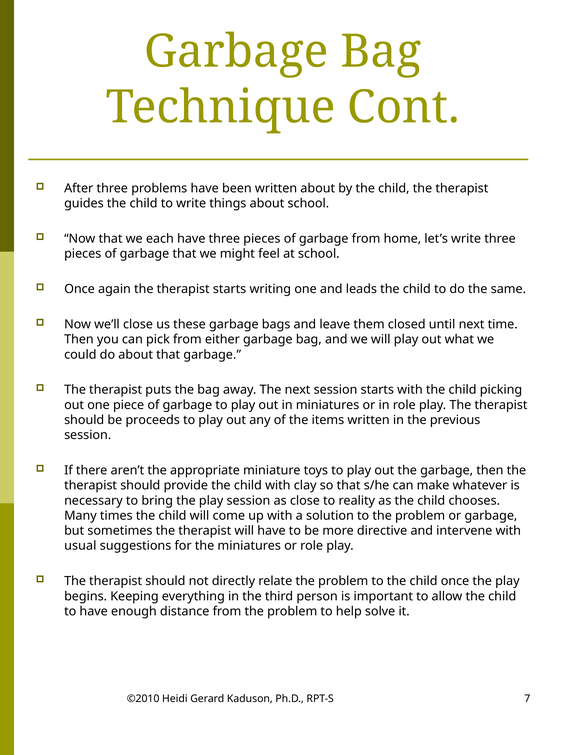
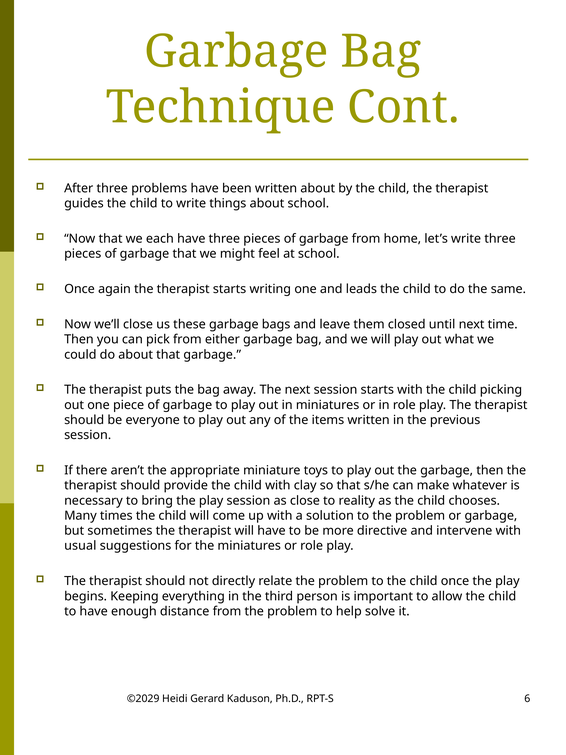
proceeds: proceeds -> everyone (153, 420)
©2010: ©2010 -> ©2029 (143, 698)
7: 7 -> 6 (527, 698)
